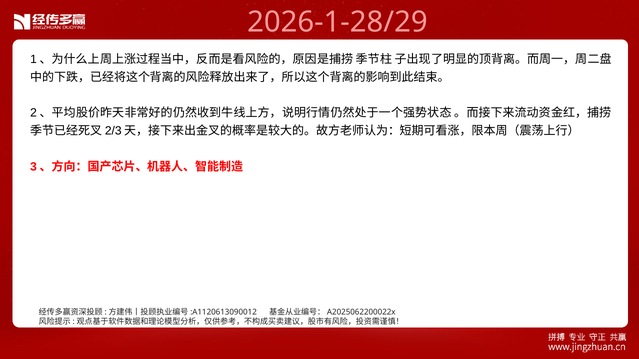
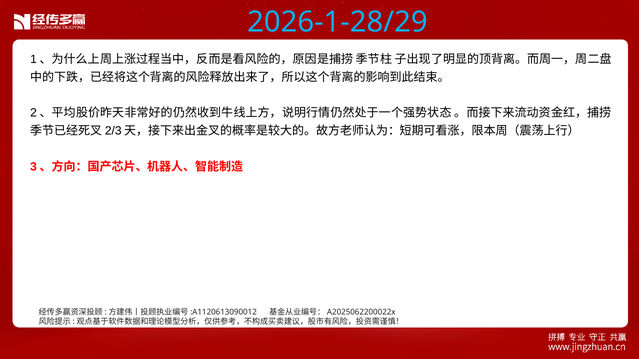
2026-1-28/29 colour: pink -> light blue (337, 22)
